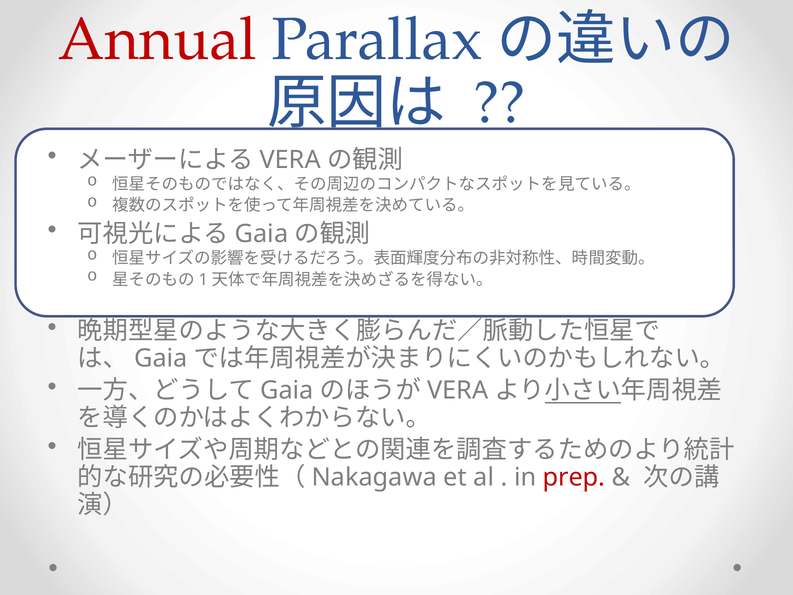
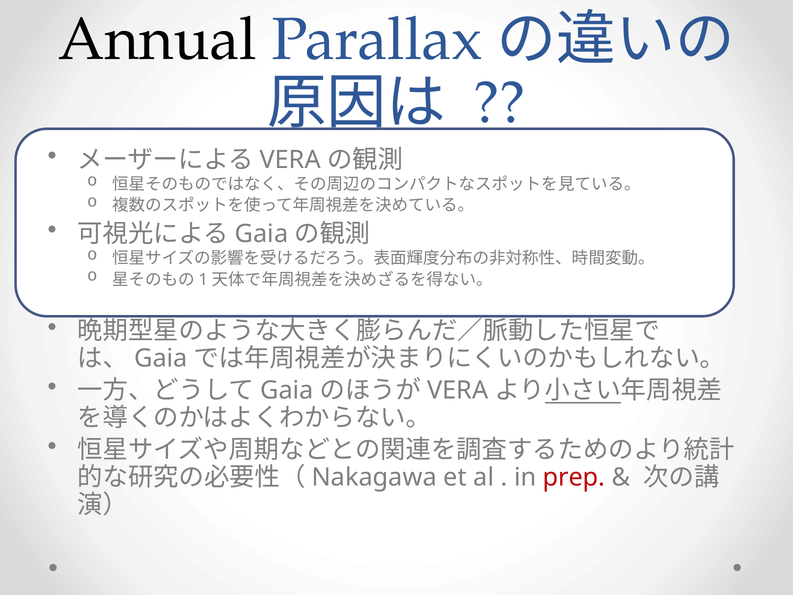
Annual colour: red -> black (158, 39)
